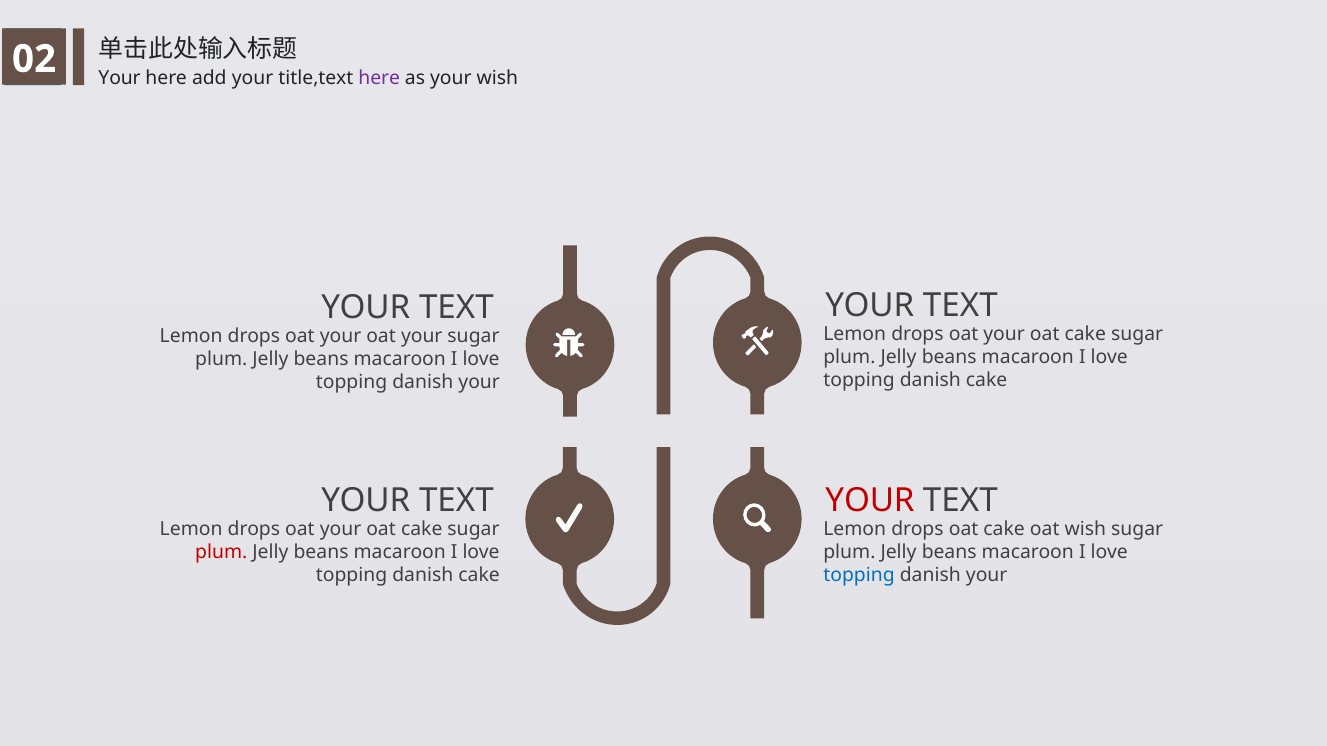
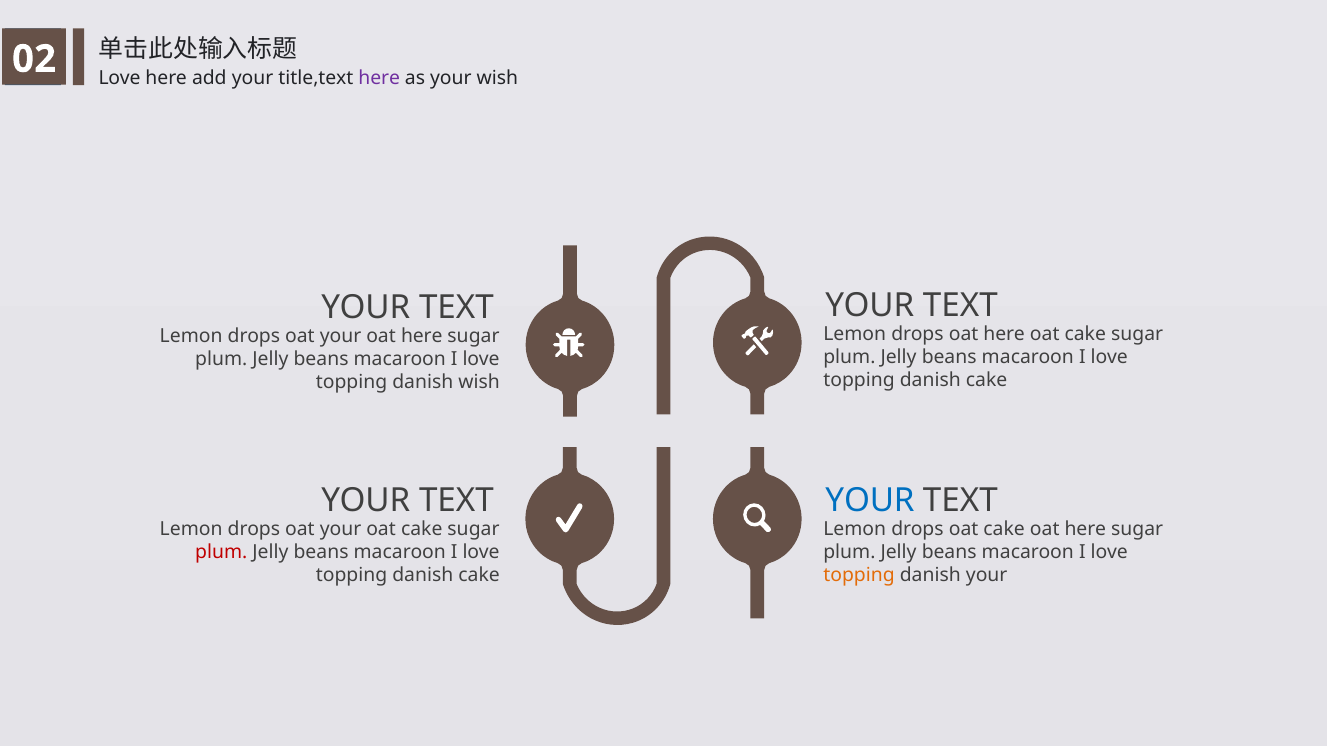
02 Your: Your -> Love (120, 78)
your: your -> here (1004, 334)
your: your -> here (422, 336)
your: your -> wish (479, 382)
YOUR colour: red -> blue (870, 501)
cake oat wish: wish -> here (1085, 529)
topping colour: blue -> orange (859, 576)
